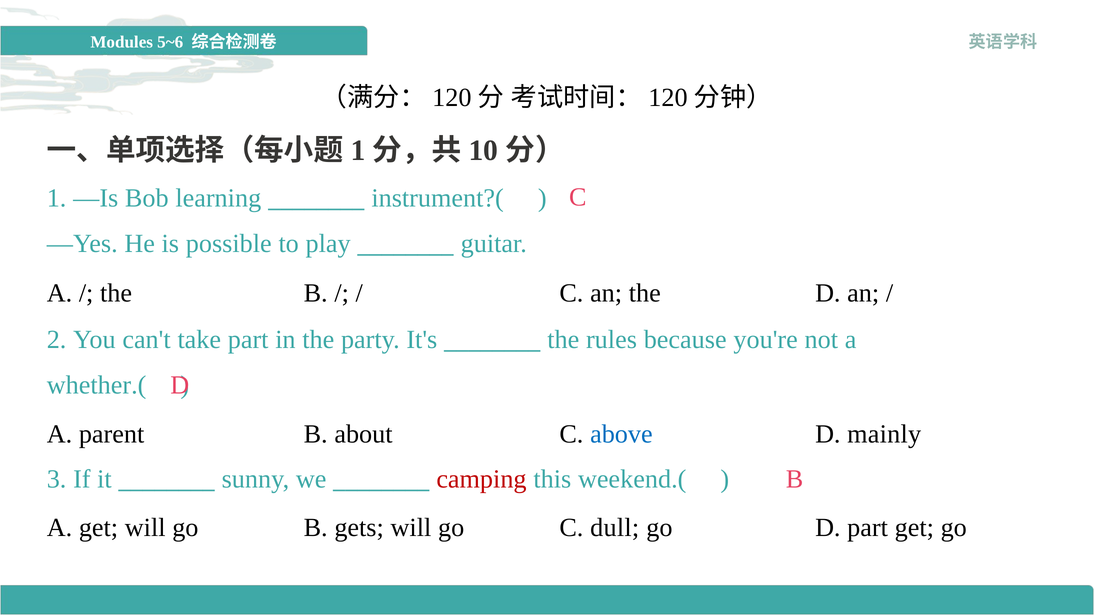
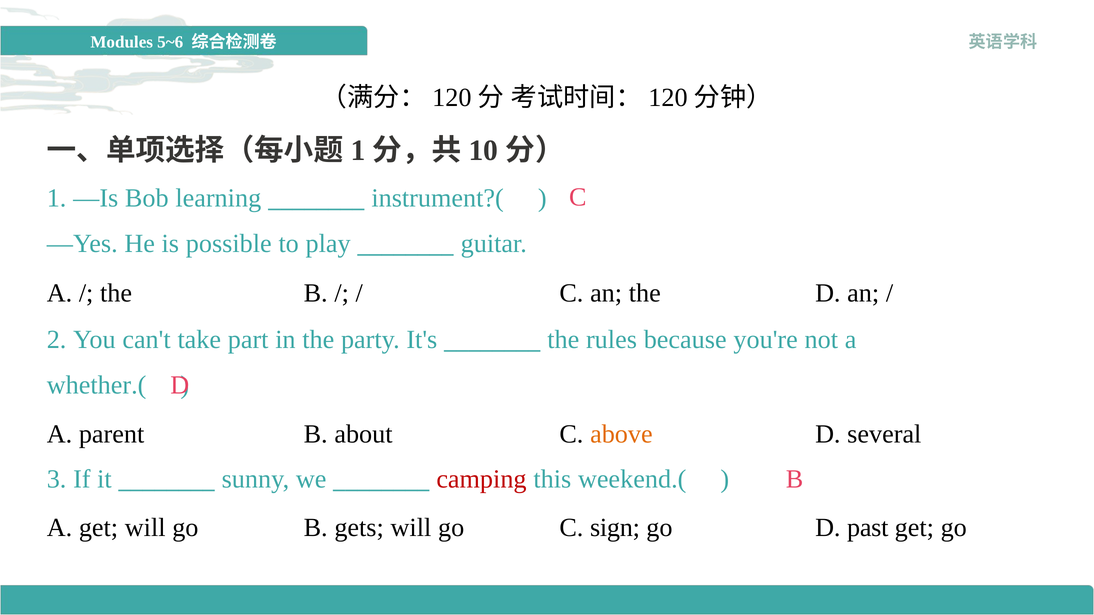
above colour: blue -> orange (621, 434)
mainly: mainly -> several (884, 434)
dull: dull -> sign (615, 528)
D part: part -> past (868, 528)
